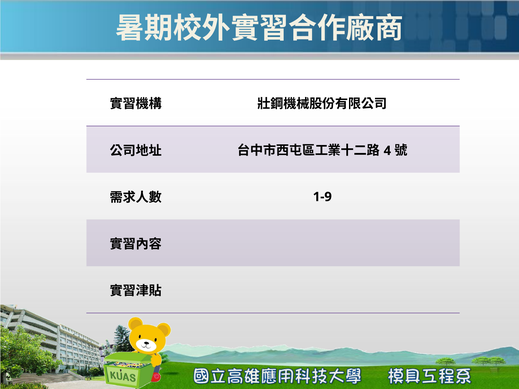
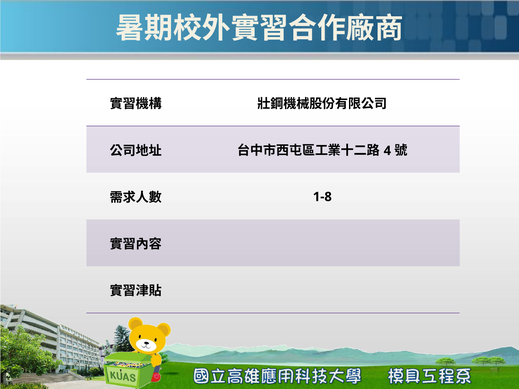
1-9: 1-9 -> 1-8 (322, 197)
